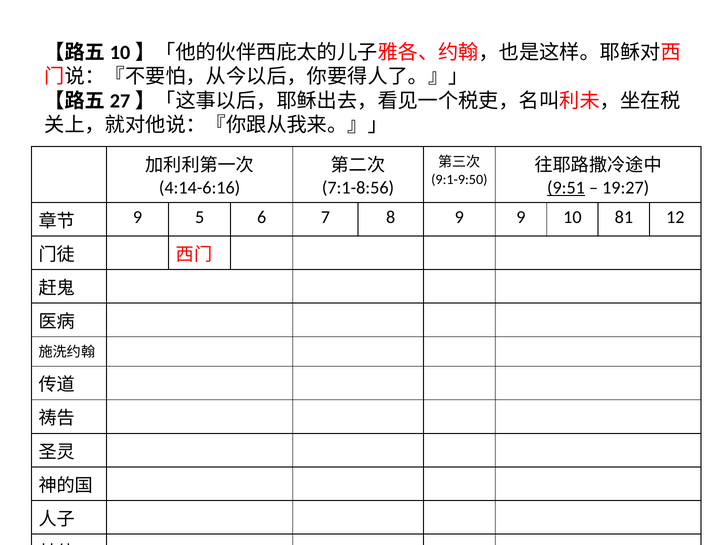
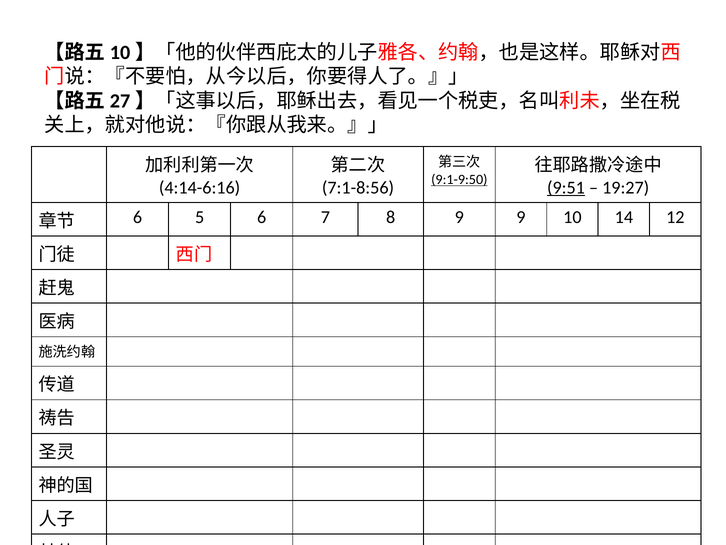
9:1-9:50 underline: none -> present (459, 179)
9: 9 -> 6 (138, 217)
81: 81 -> 14 (624, 217)
